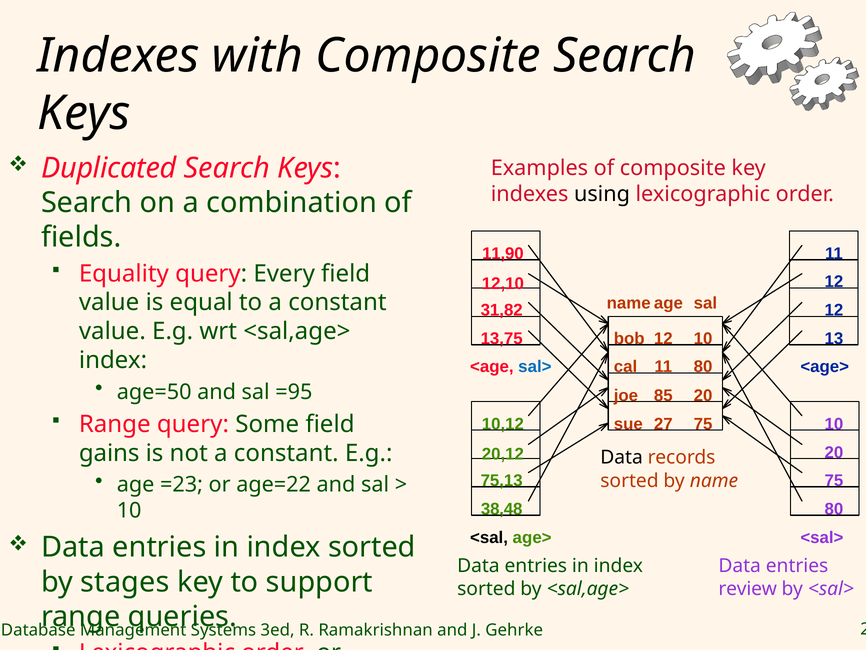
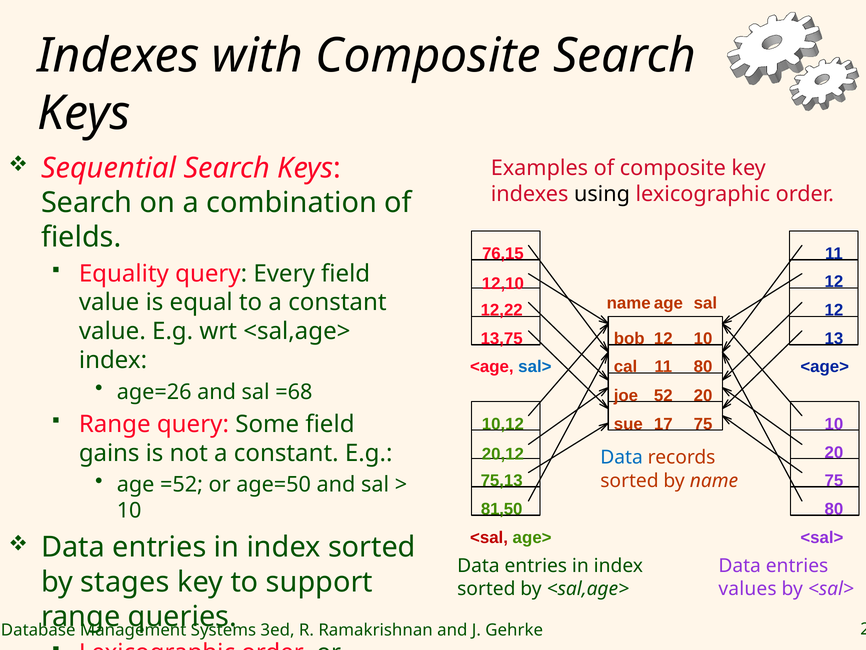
Duplicated: Duplicated -> Sequential (109, 168)
11,90: 11,90 -> 76,15 (503, 253)
31,82: 31,82 -> 12,22 (502, 310)
age=50: age=50 -> age=26 (154, 392)
=95: =95 -> =68 (294, 392)
85: 85 -> 52 (663, 395)
27: 27 -> 17 (663, 424)
Data colour: black -> blue (622, 457)
=23: =23 -> =52 (182, 484)
age=22: age=22 -> age=50 (274, 484)
38,48: 38,48 -> 81,50 (502, 509)
<sal colour: black -> red (489, 537)
review: review -> values (748, 589)
